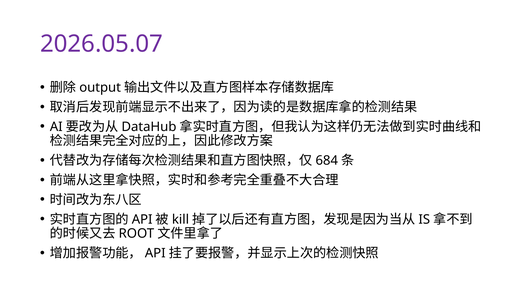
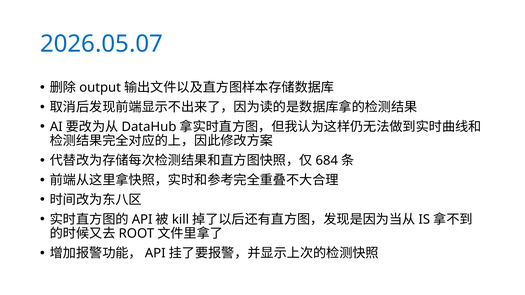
2026.05.07 colour: purple -> blue (101, 44)
